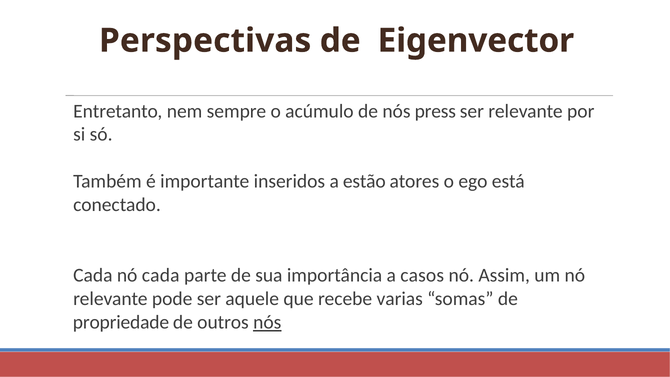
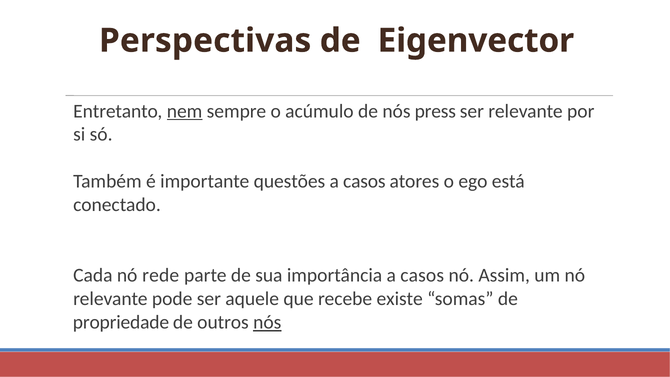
nem underline: none -> present (185, 111)
inseridos: inseridos -> questões (289, 181)
estão: estão -> casos (364, 181)
nó cada: cada -> rede (161, 275)
varias: varias -> existe (400, 299)
